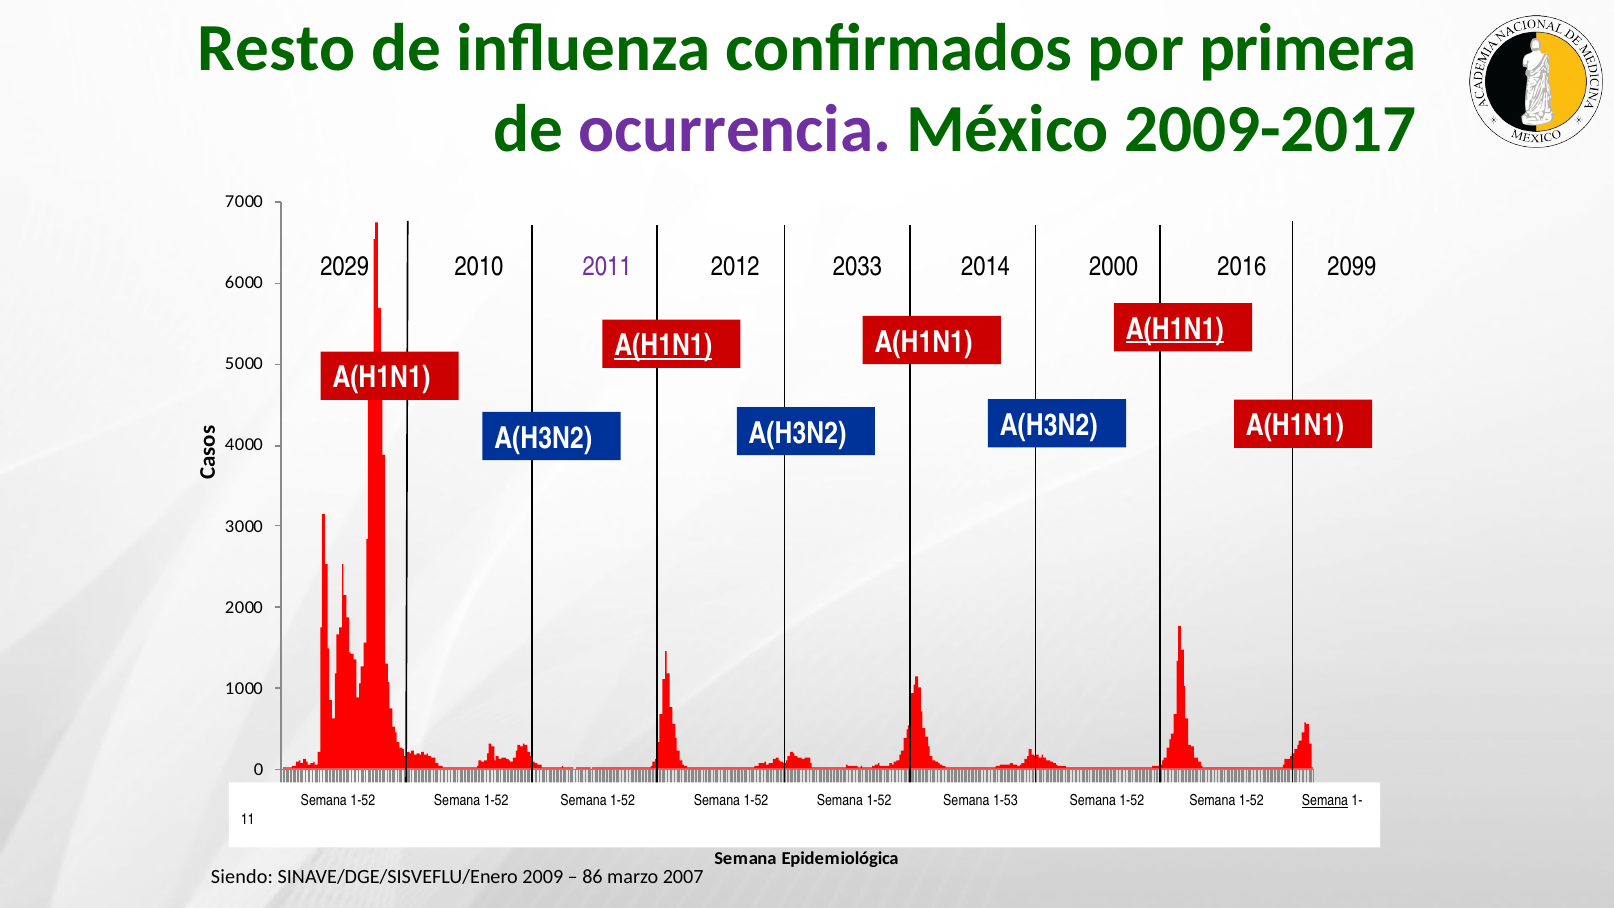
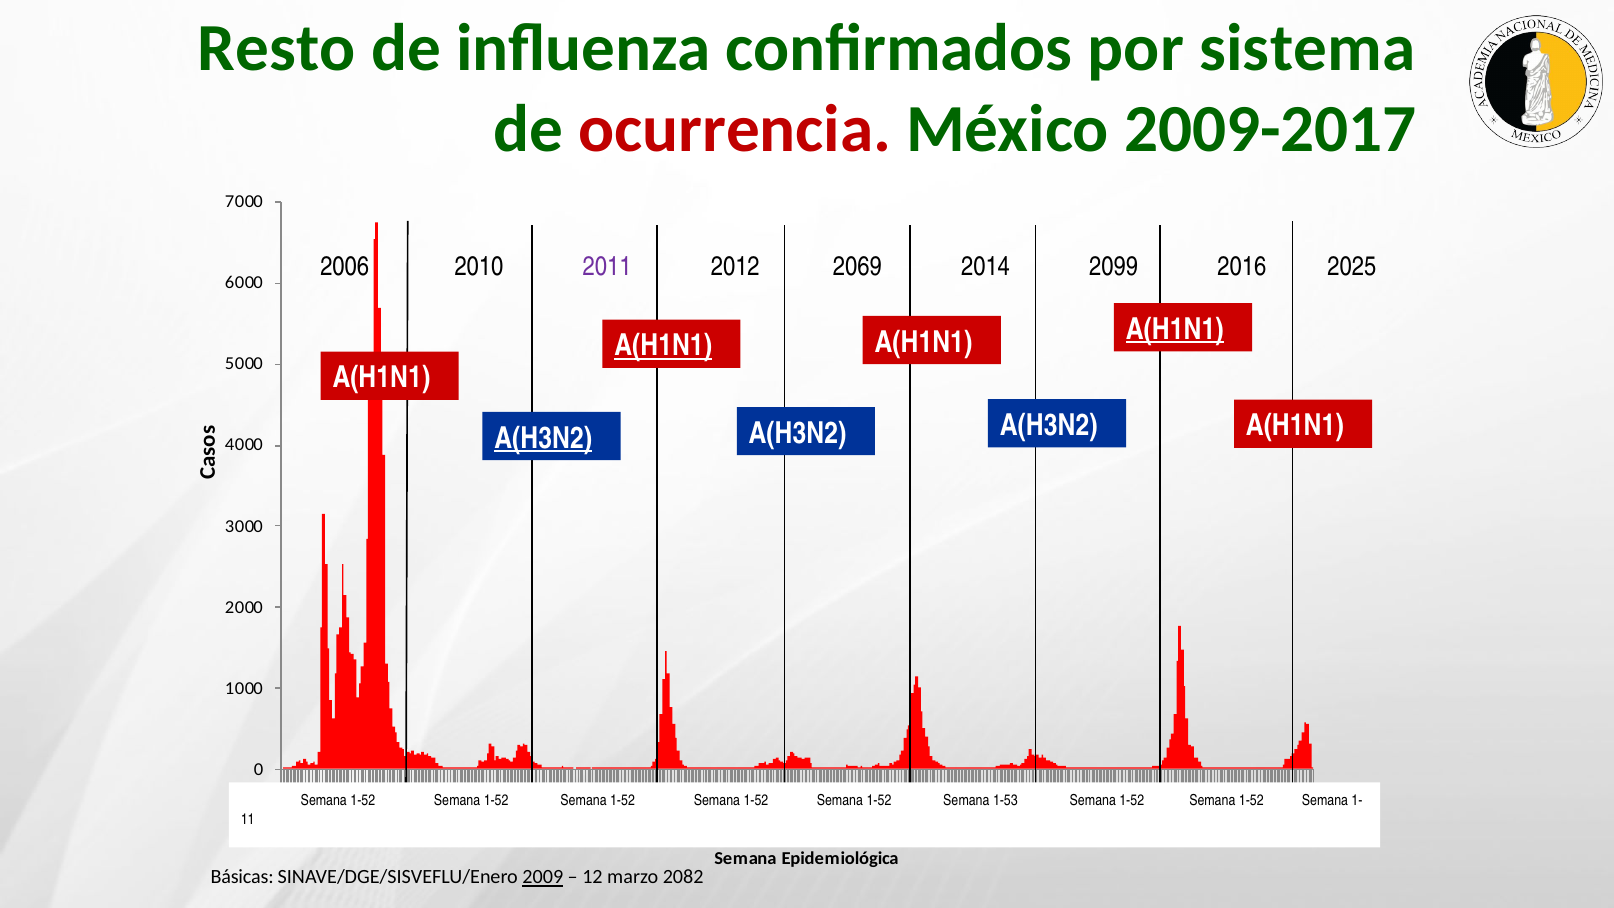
primera: primera -> sistema (1308, 49)
ocurrencia colour: purple -> red (735, 129)
2029: 2029 -> 2006 (345, 266)
2033: 2033 -> 2069 (857, 266)
2014 2000: 2000 -> 2099 (1114, 266)
2099: 2099 -> 2025 (1352, 266)
A(H3N2 underline: none -> present (543, 438)
Semana underline: present -> none (1325, 801)
Siendo: Siendo -> Básicas (242, 877)
2009 underline: none -> present (543, 877)
86: 86 -> 12 (592, 877)
2007: 2007 -> 2082 (683, 877)
